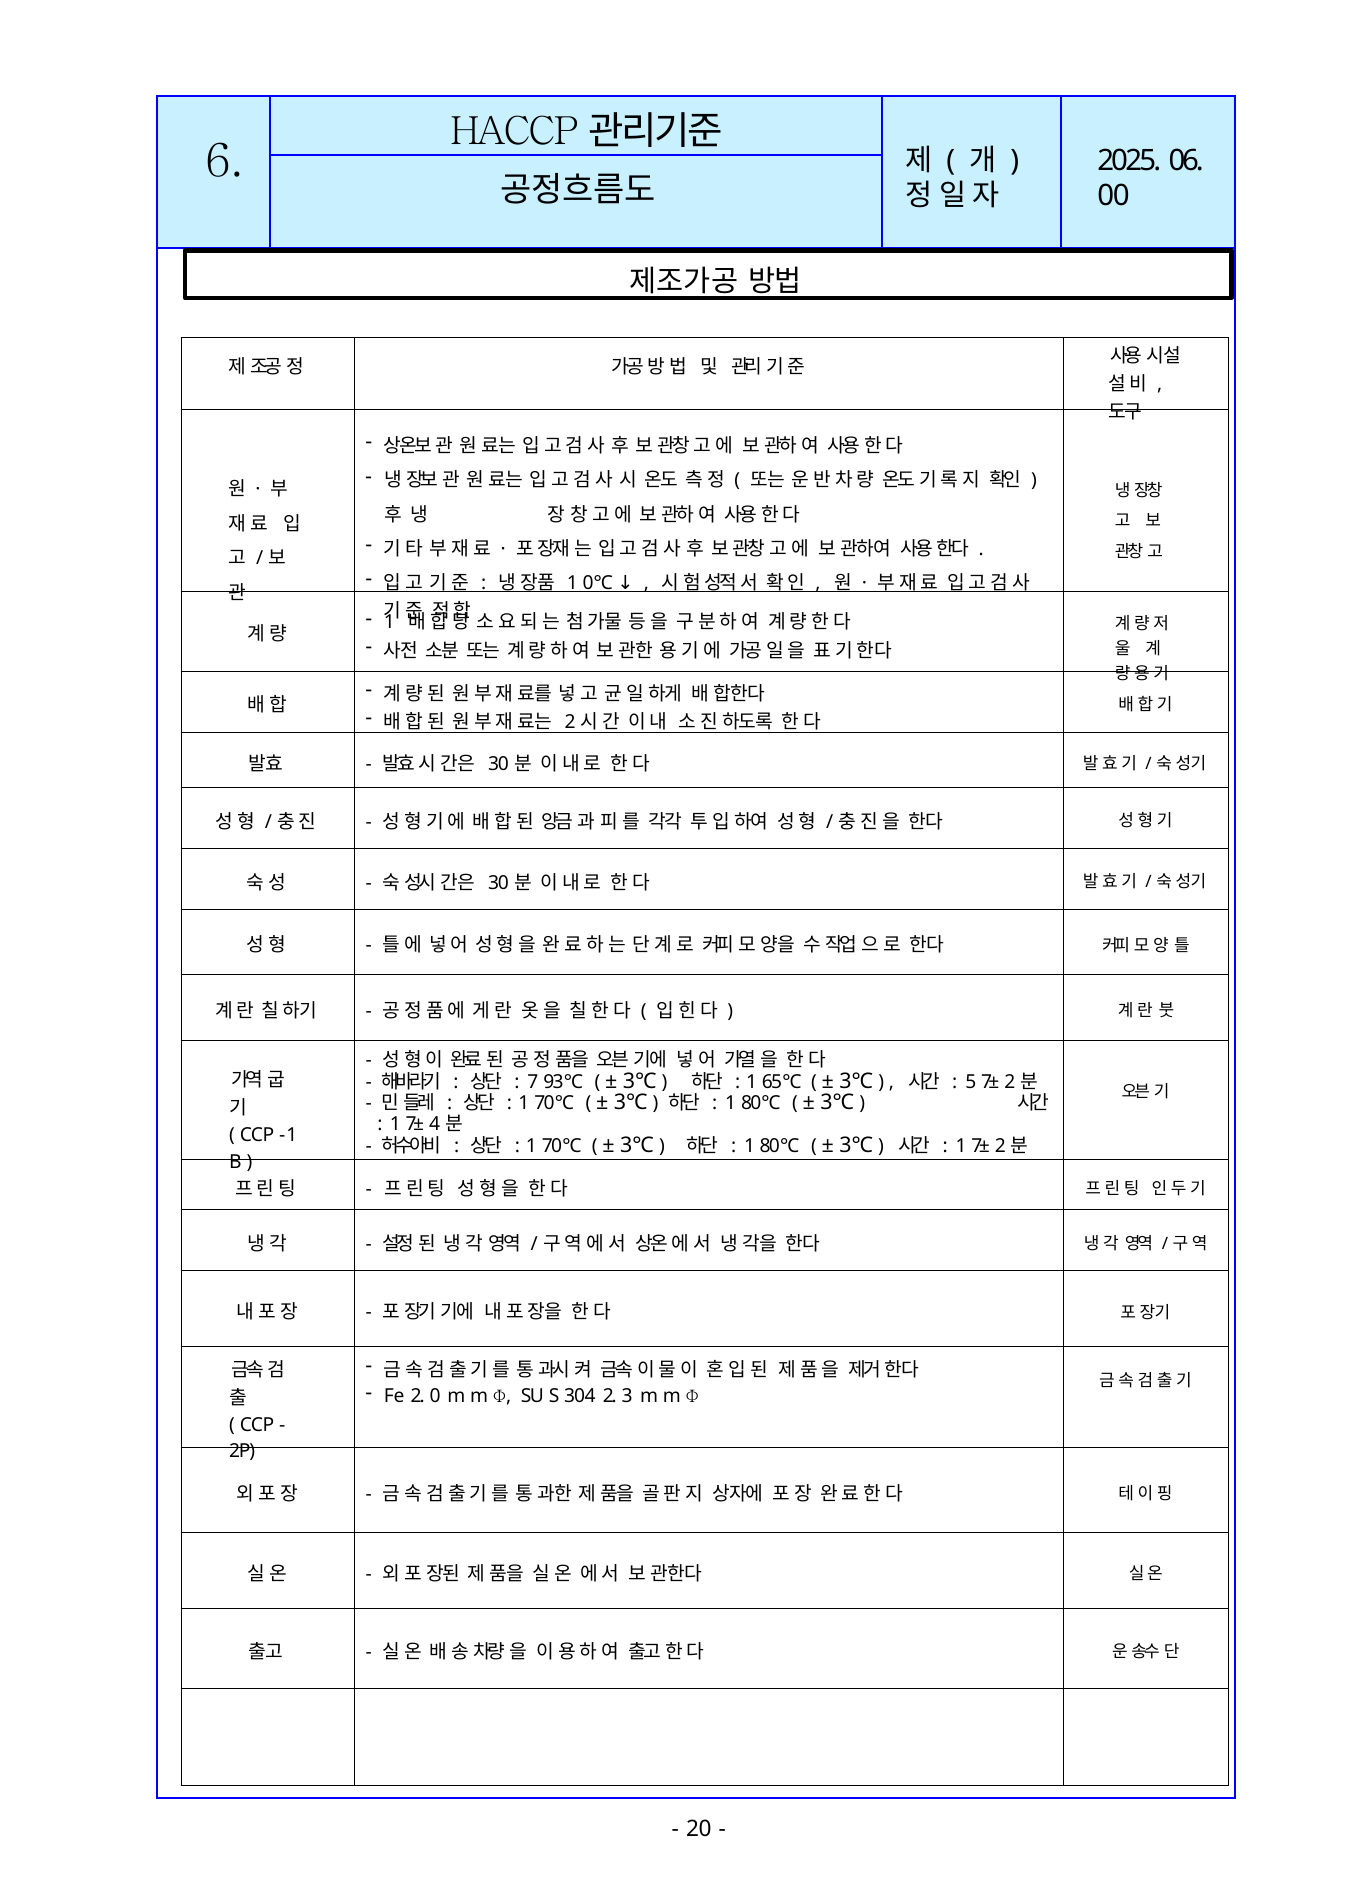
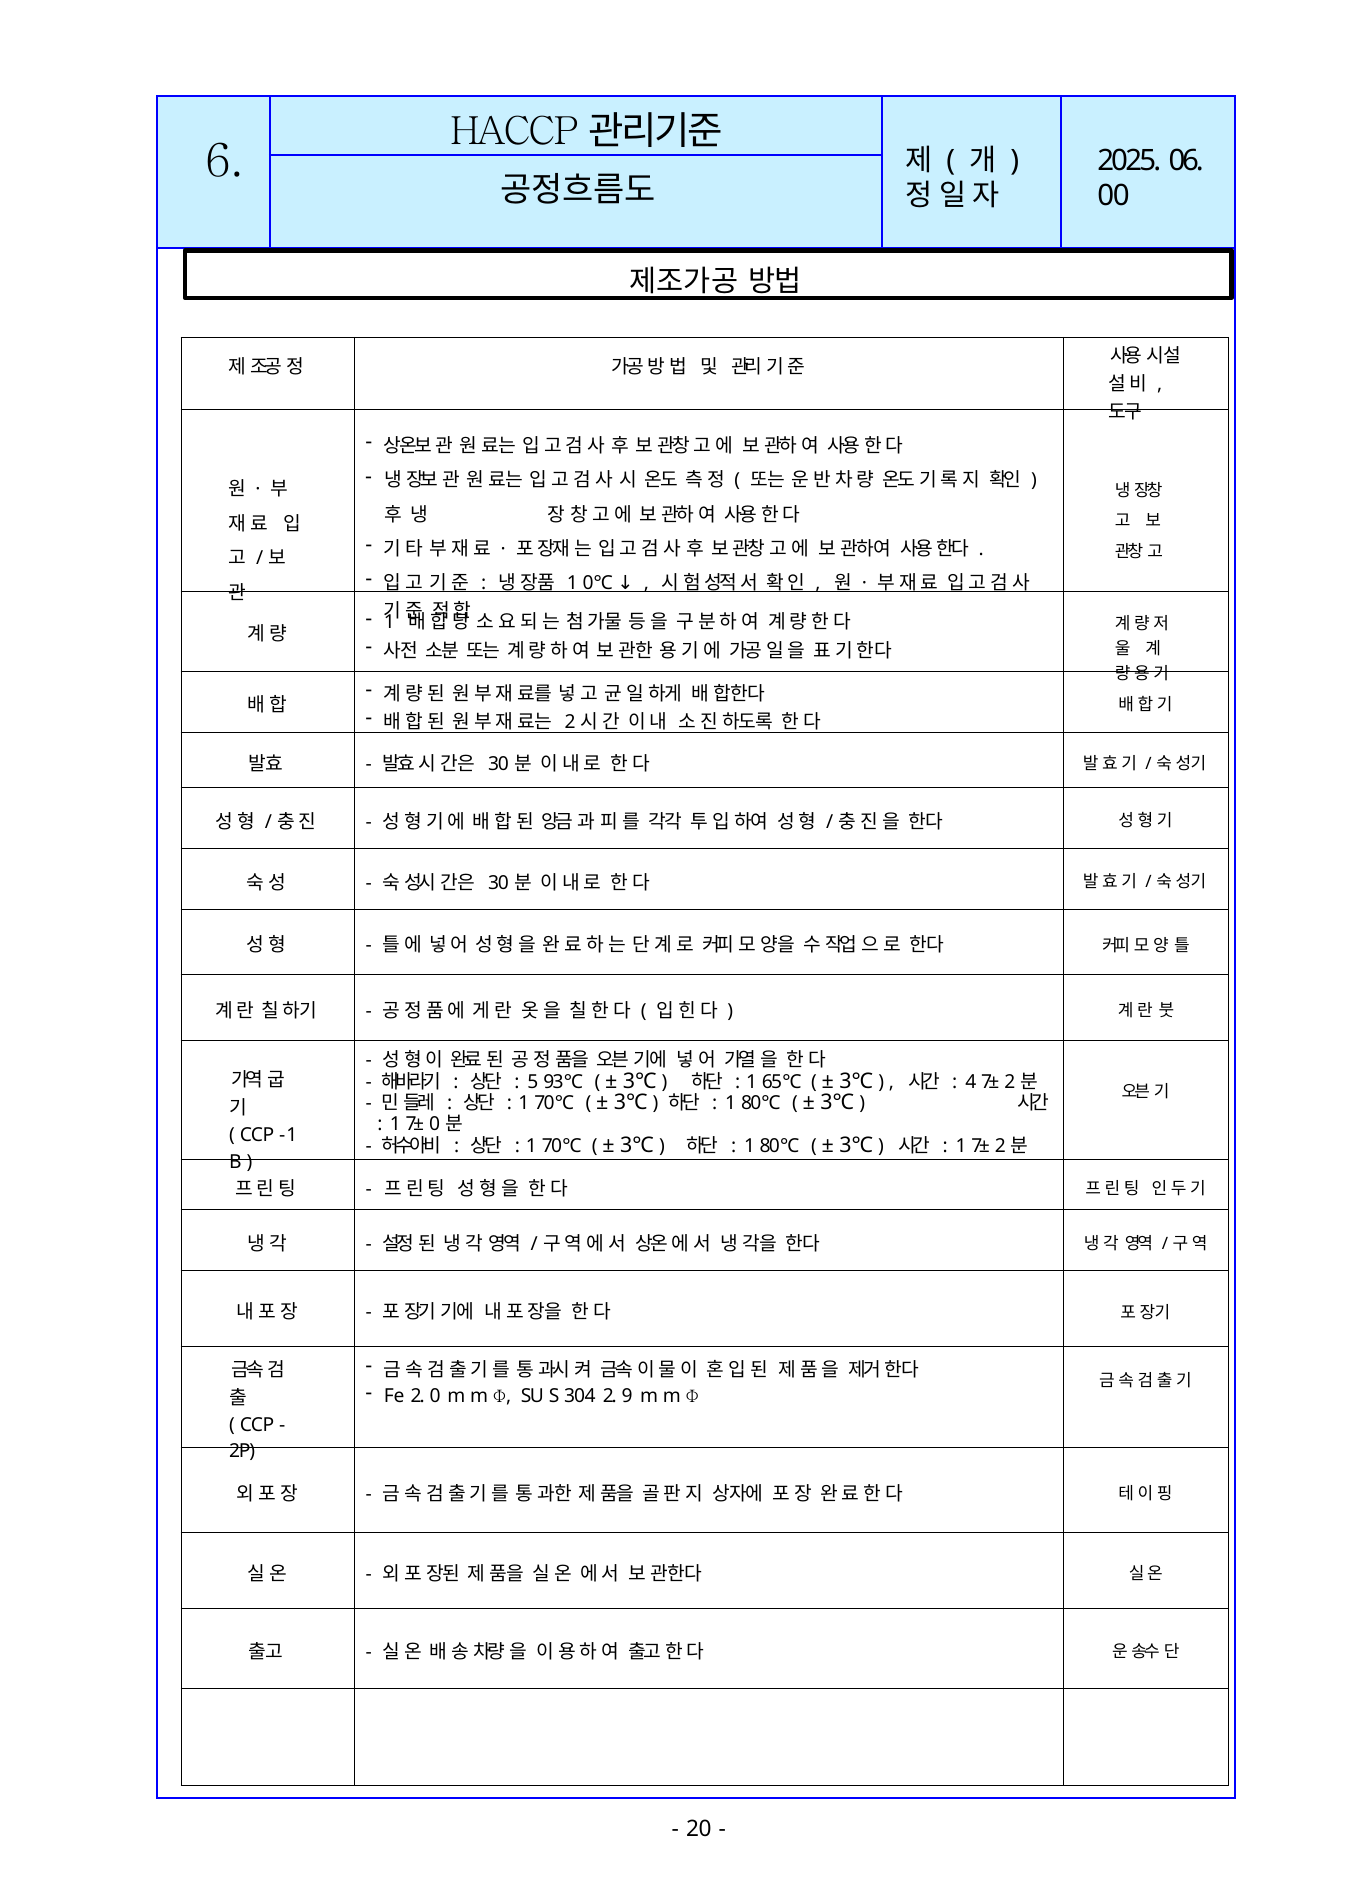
7: 7 -> 5 (533, 1082)
5: 5 -> 4 (971, 1082)
7± 4: 4 -> 0 (435, 1124)
3: 3 -> 9 (627, 1397)
